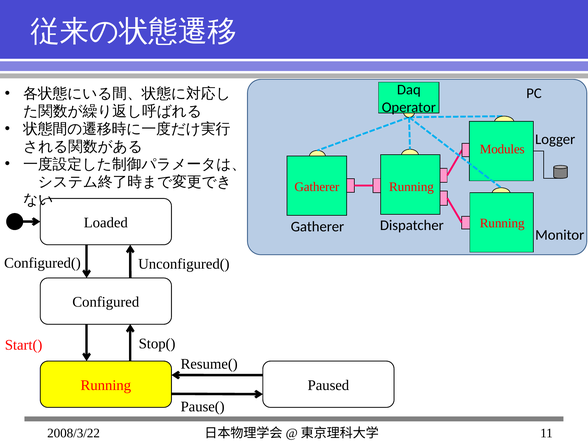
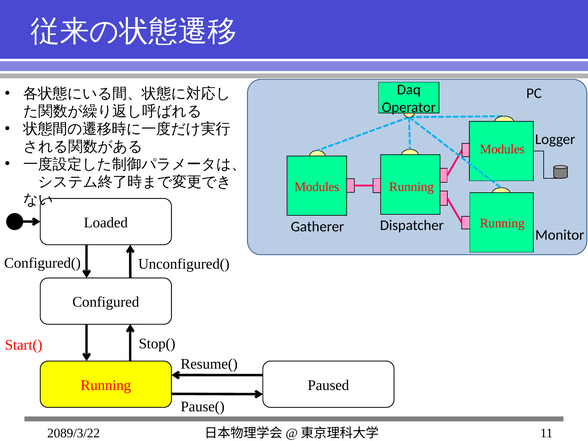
Gatherer: Gatherer -> Modules (317, 187)
2008/3/22: 2008/3/22 -> 2089/3/22 (74, 433)
